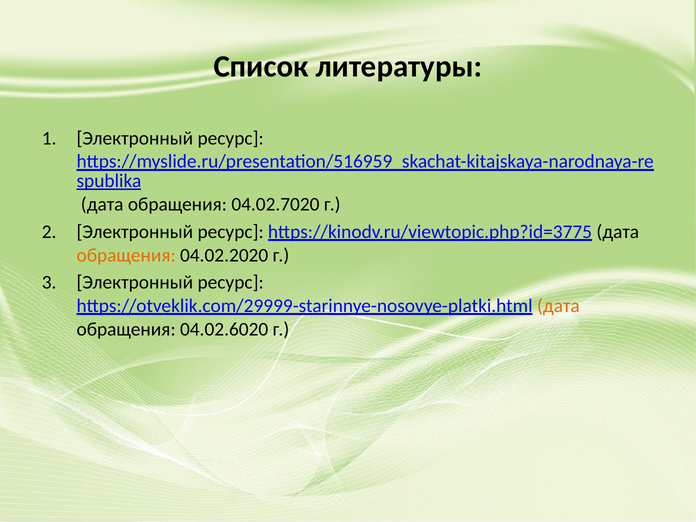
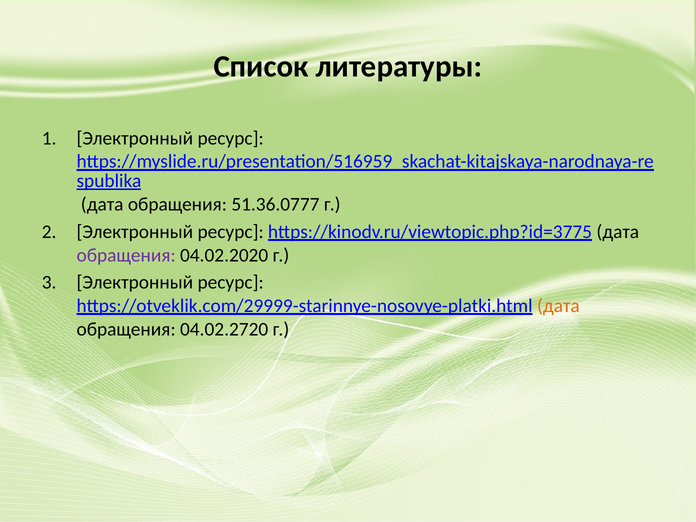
04.02.7020: 04.02.7020 -> 51.36.0777 (275, 205)
обращения colour: orange -> purple (126, 255)
04.02.6020: 04.02.6020 -> 04.02.2720 (224, 329)
